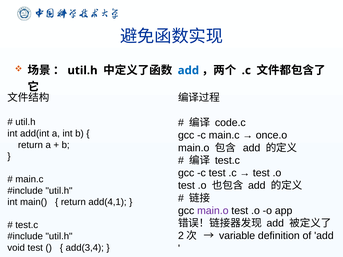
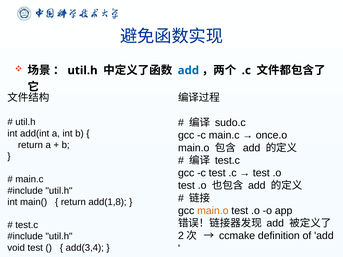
code.c: code.c -> sudo.c (230, 123)
add(4,1: add(4,1 -> add(1,8 (108, 202)
main.o colour: purple -> orange (213, 211)
variable: variable -> ccmake (237, 236)
